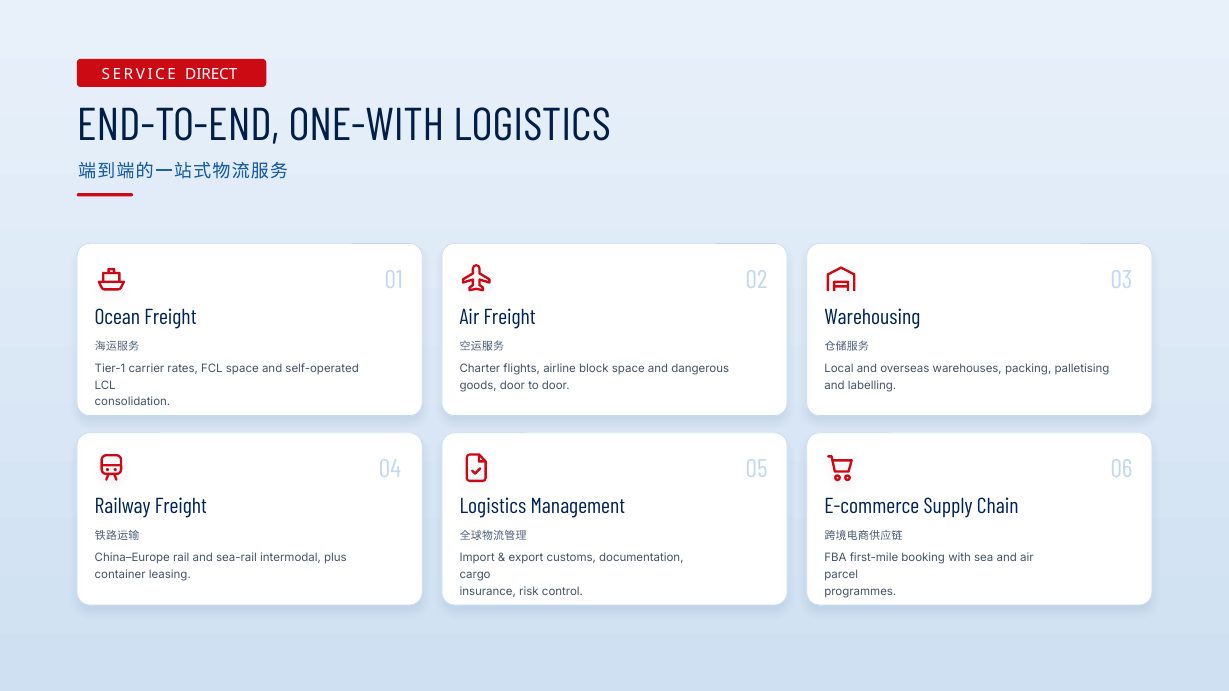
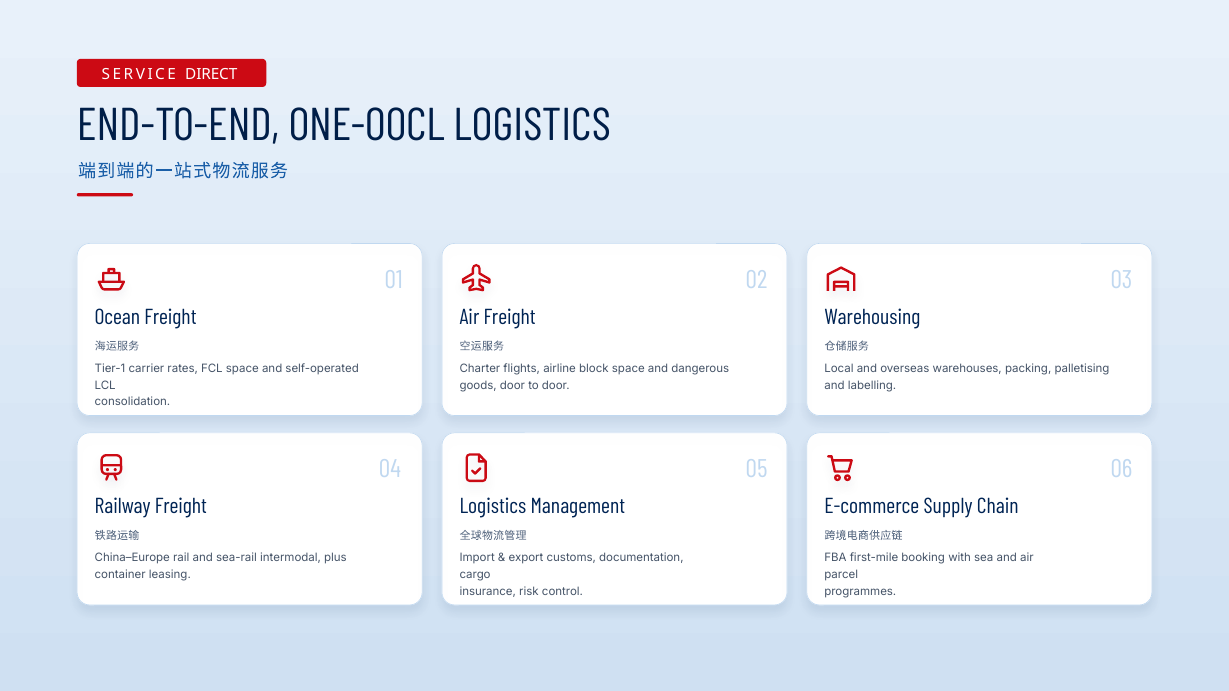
ONE-WITH: ONE-WITH -> ONE-OOCL (367, 125)
